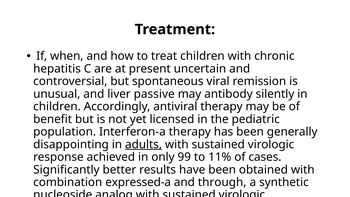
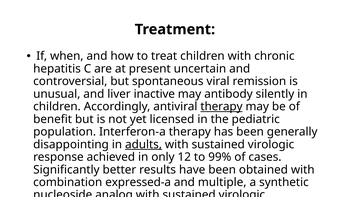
passive: passive -> inactive (154, 94)
therapy underline: none -> present (221, 107)
99: 99 -> 12 (184, 157)
11%: 11% -> 99% (220, 157)
through: through -> multiple (222, 182)
